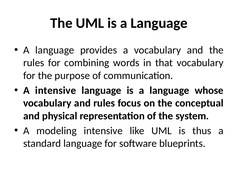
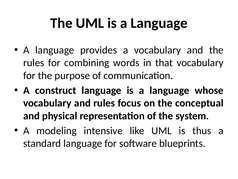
A intensive: intensive -> construct (56, 90)
